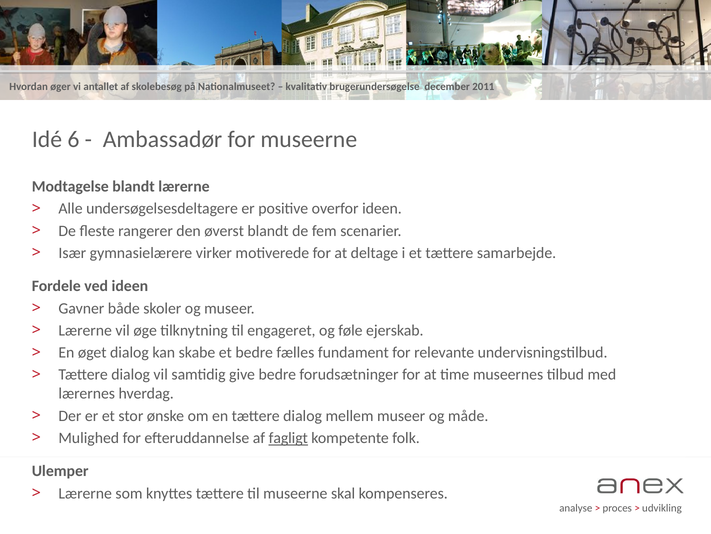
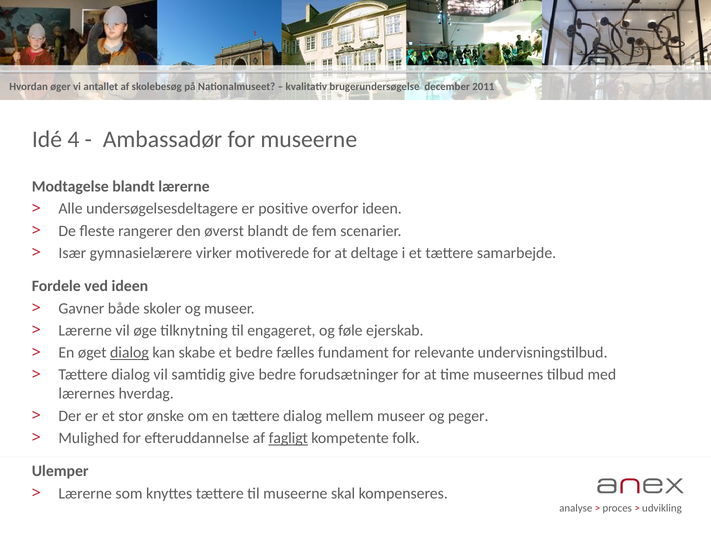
6: 6 -> 4 (73, 139)
dialog underline: none -> present (129, 352)
måde: måde -> peger (468, 415)
